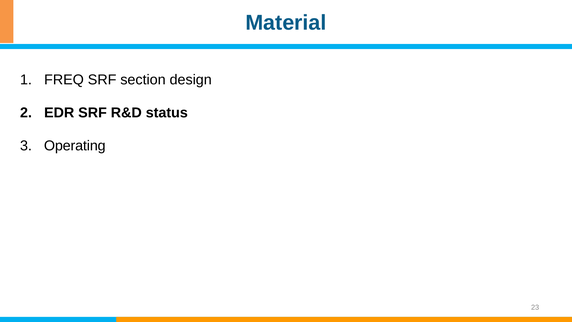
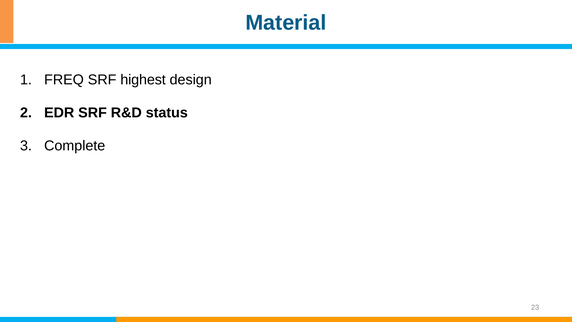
section: section -> highest (143, 80)
Operating: Operating -> Complete (75, 146)
